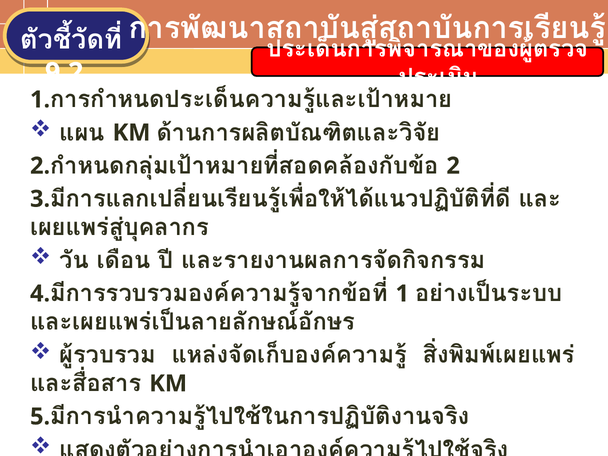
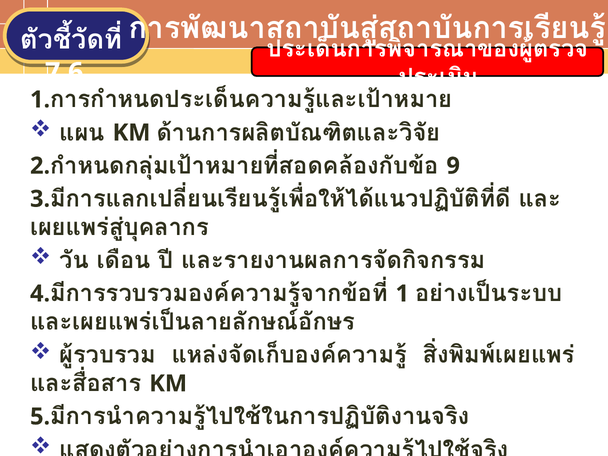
9.2: 9.2 -> 7.6 (64, 73)
2: 2 -> 9 (453, 166)
